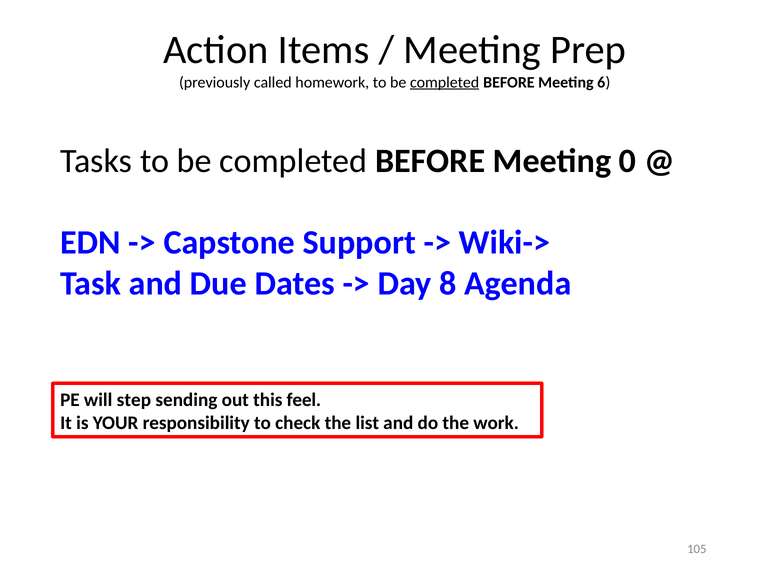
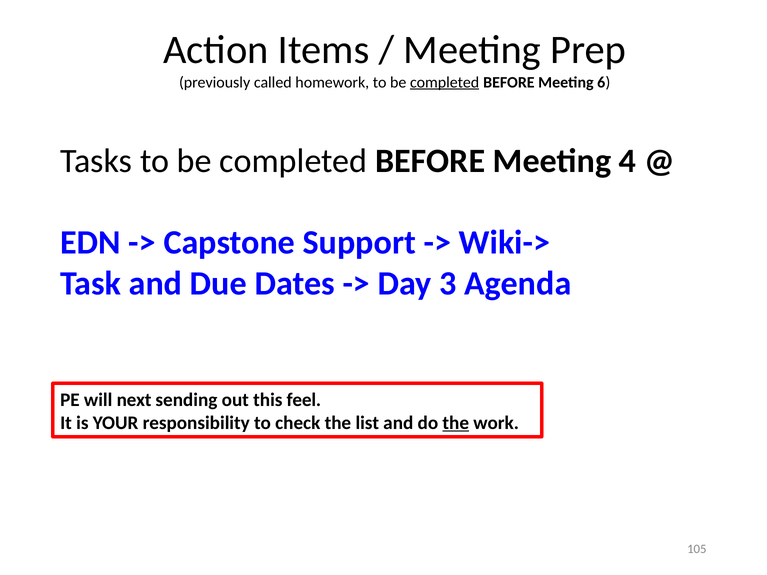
0: 0 -> 4 (628, 161)
8: 8 -> 3 (448, 284)
step: step -> next (134, 400)
the underline: none -> present (456, 423)
